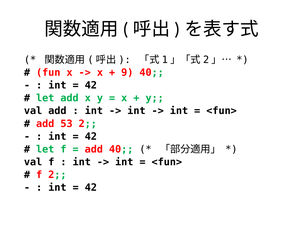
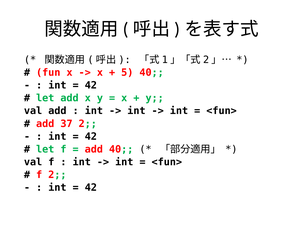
9: 9 -> 5 (127, 73)
53: 53 -> 37 (66, 124)
